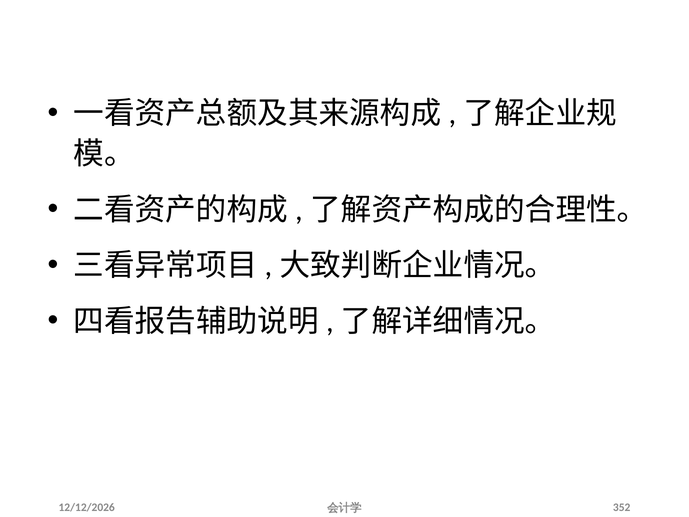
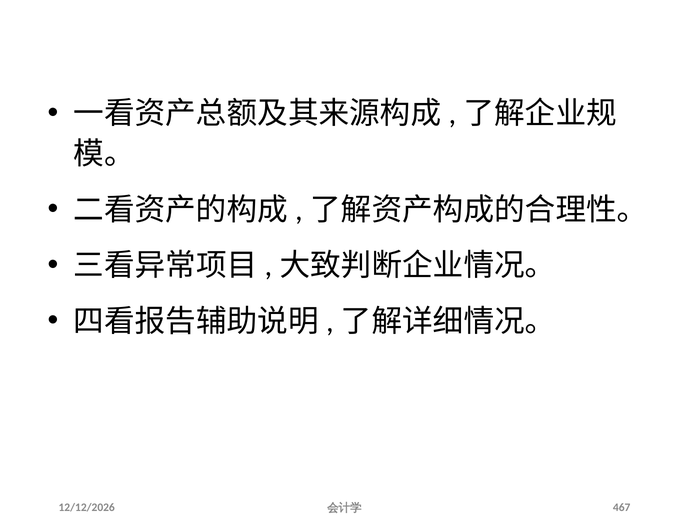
352: 352 -> 467 (622, 507)
